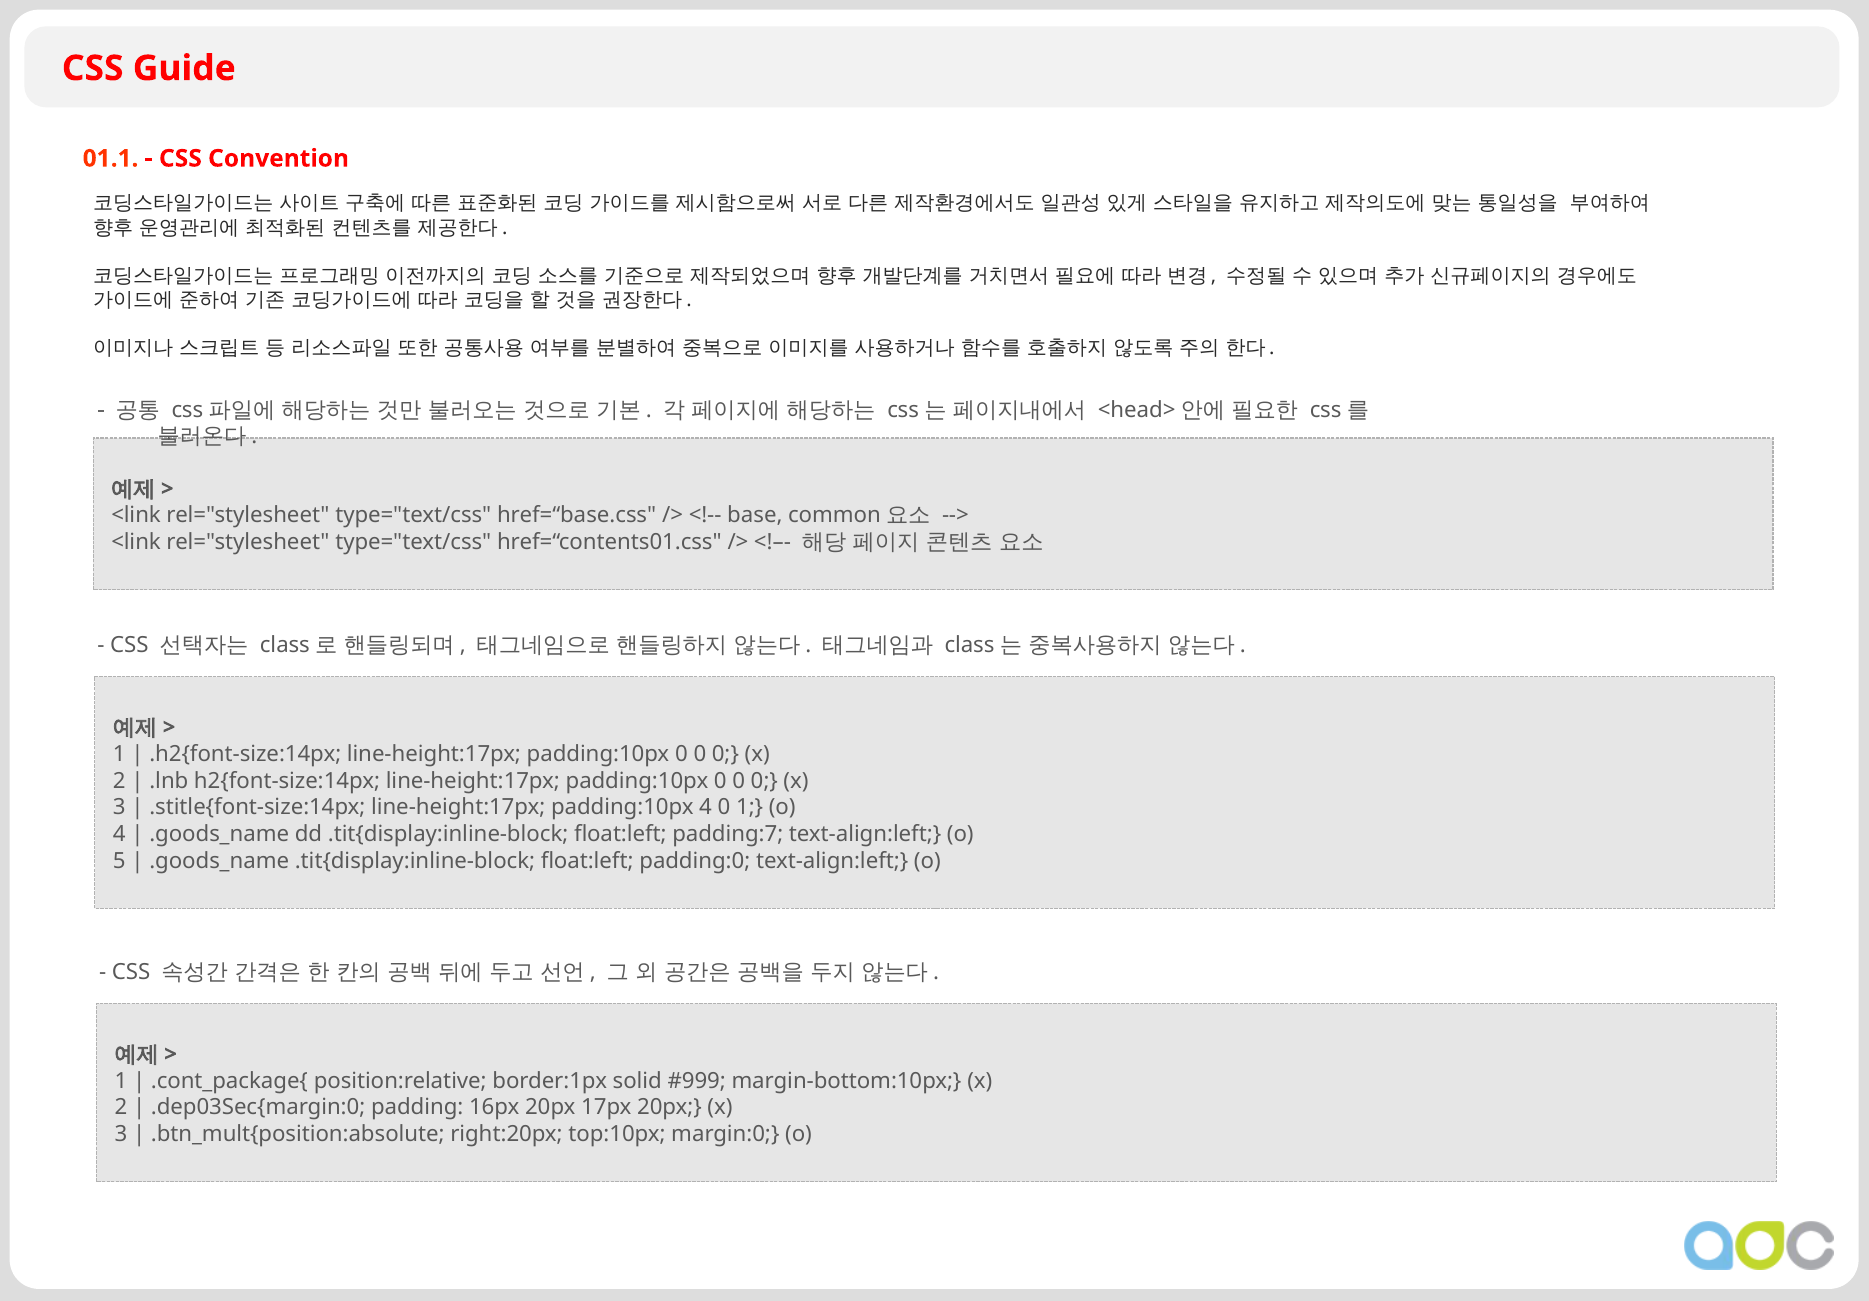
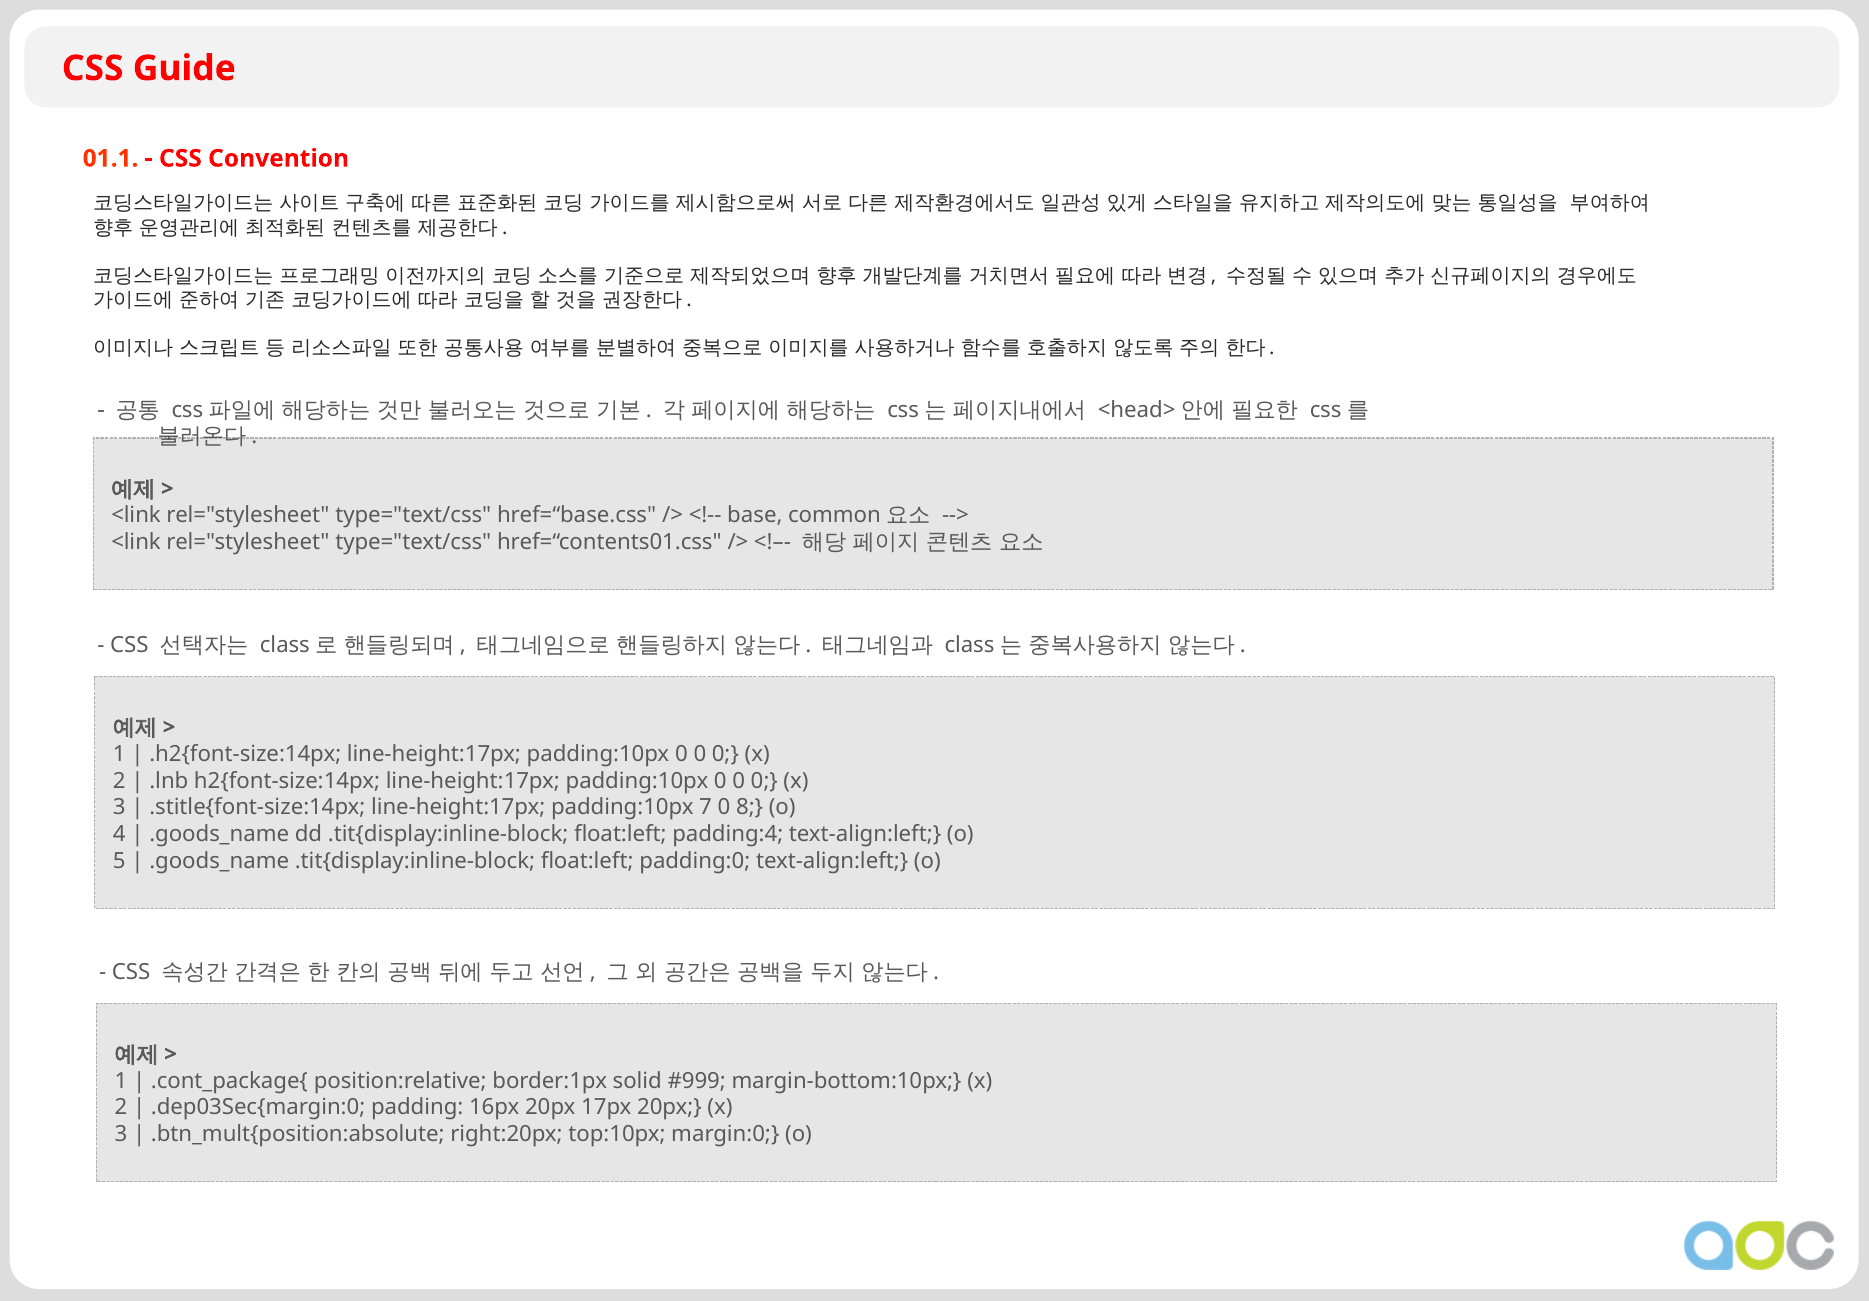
padding:10px 4: 4 -> 7 (706, 808)
0 1: 1 -> 8 (750, 808)
padding:7: padding:7 -> padding:4 (728, 835)
